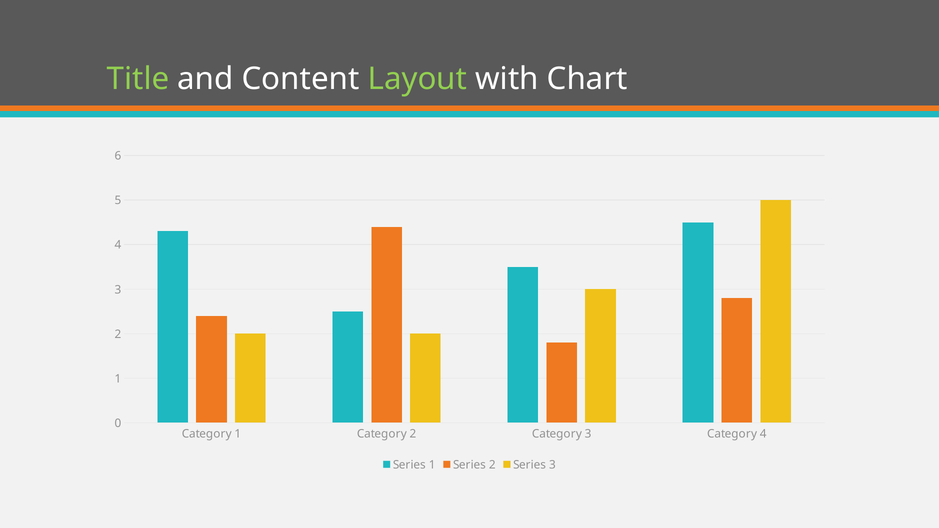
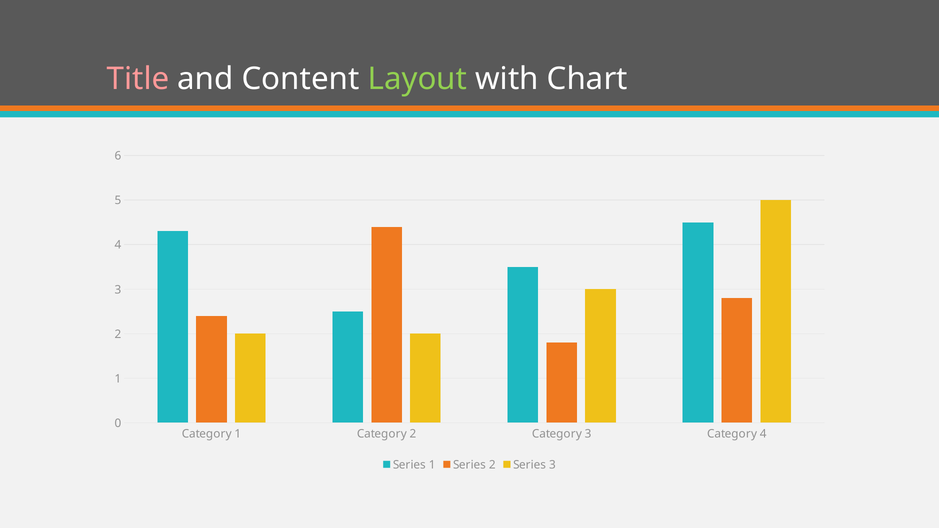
Title colour: light green -> pink (138, 79)
